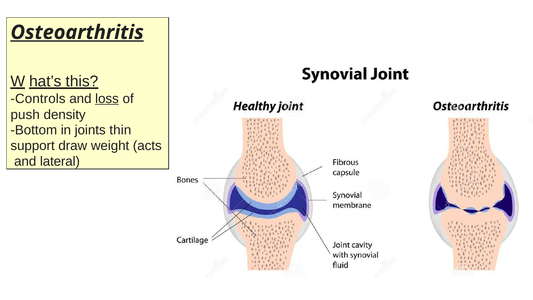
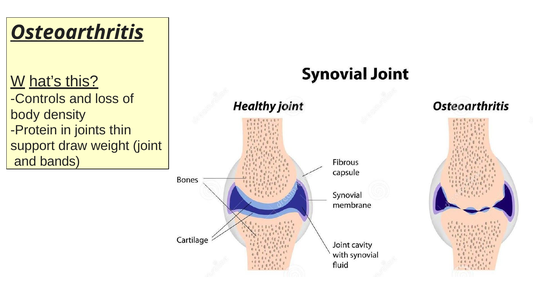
loss underline: present -> none (107, 99)
push: push -> body (25, 115)
Bottom: Bottom -> Protein (34, 130)
acts: acts -> joint (147, 146)
lateral: lateral -> bands (60, 161)
